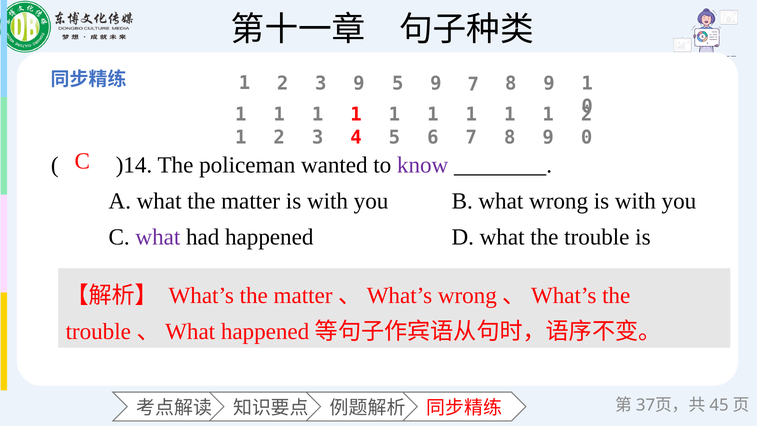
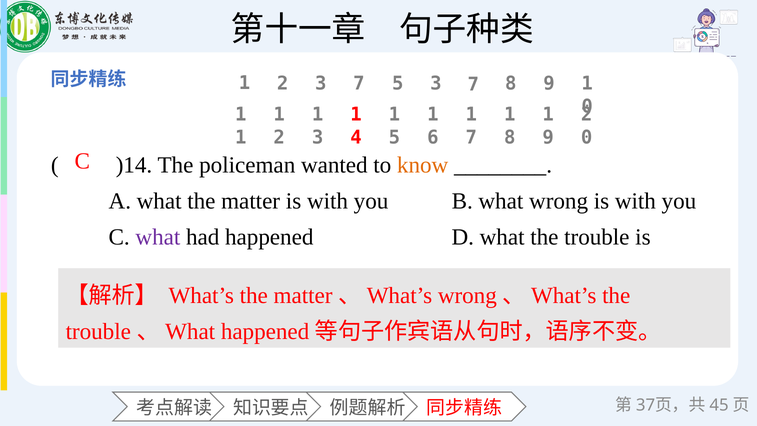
2 3 9: 9 -> 7 (359, 84)
5 9: 9 -> 3 (436, 83)
know colour: purple -> orange (423, 165)
